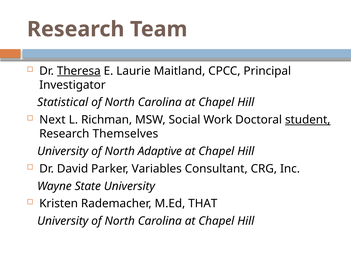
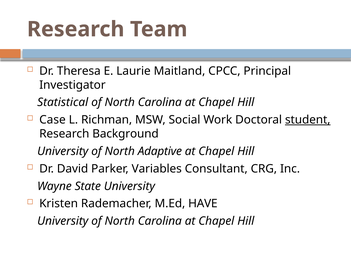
Theresa underline: present -> none (79, 71)
Next: Next -> Case (52, 120)
Themselves: Themselves -> Background (126, 134)
THAT: THAT -> HAVE (203, 204)
